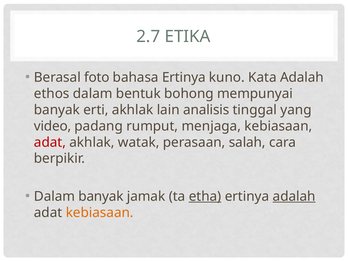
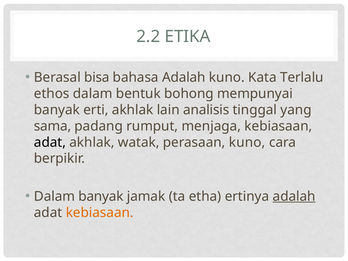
2.7: 2.7 -> 2.2 (148, 36)
foto: foto -> bisa (97, 77)
bahasa Ertinya: Ertinya -> Adalah (184, 77)
Kata Adalah: Adalah -> Terlalu (302, 77)
video: video -> sama (53, 126)
adat colour: red -> black (50, 142)
perasaan salah: salah -> kuno (247, 142)
etha underline: present -> none (205, 196)
